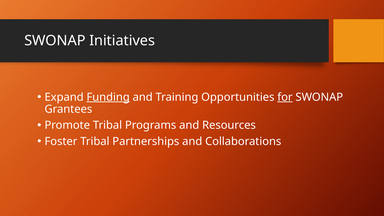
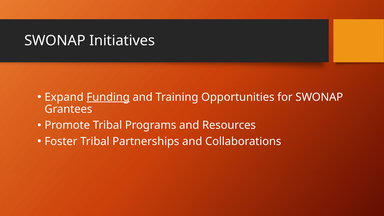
for underline: present -> none (285, 97)
